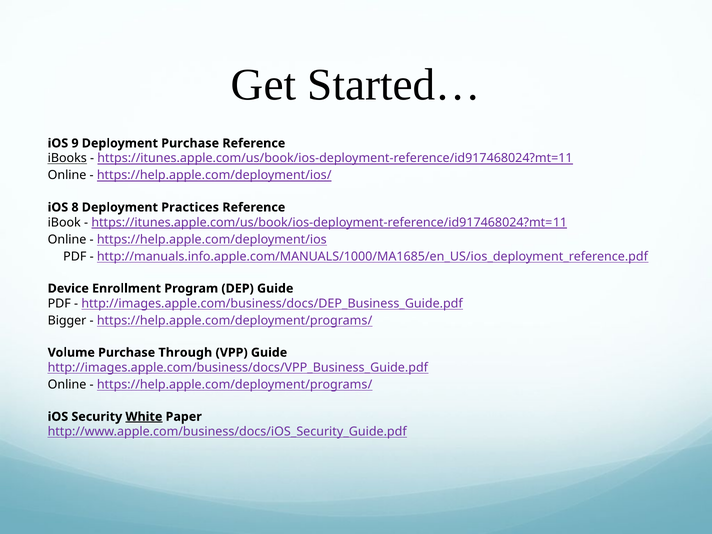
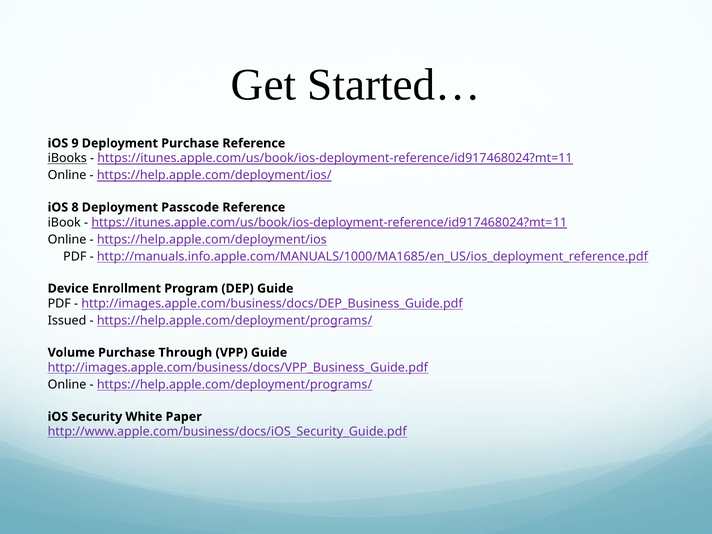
Practices: Practices -> Passcode (190, 207)
Bigger: Bigger -> Issued (67, 321)
White underline: present -> none (144, 417)
